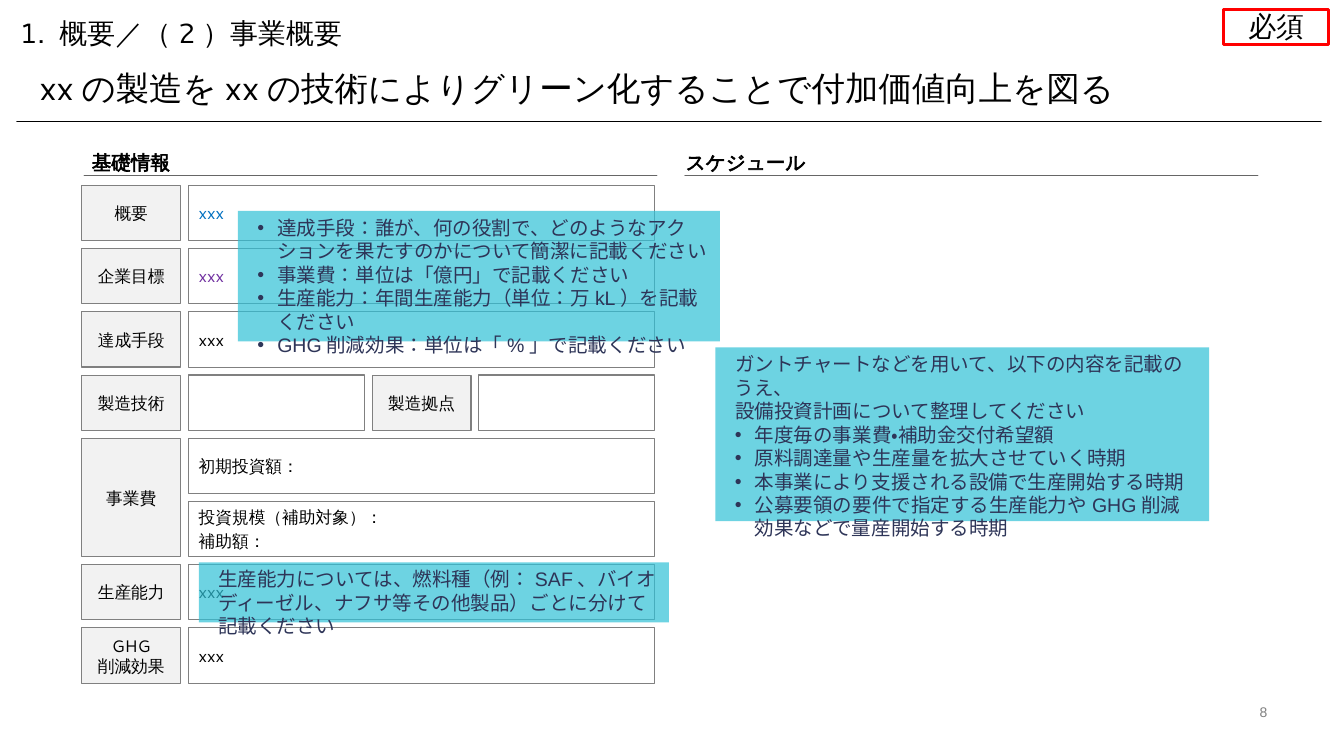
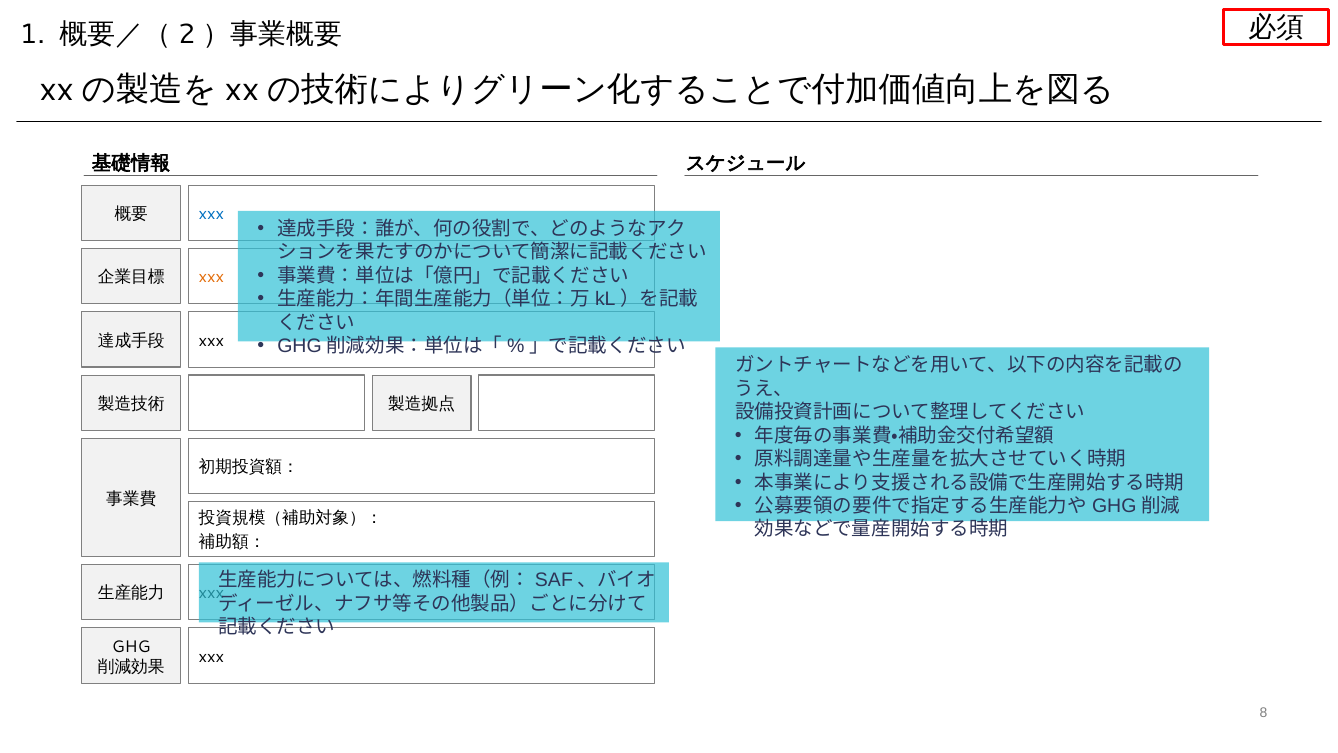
xxx colour: purple -> orange (211, 277)
